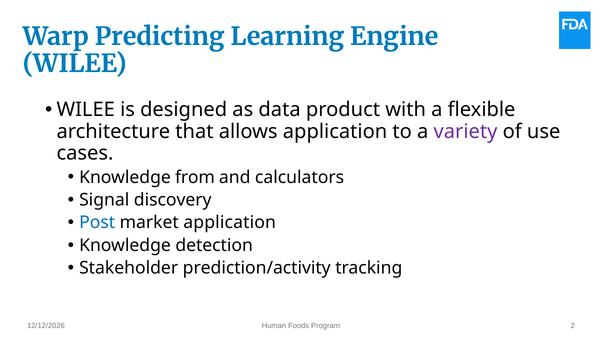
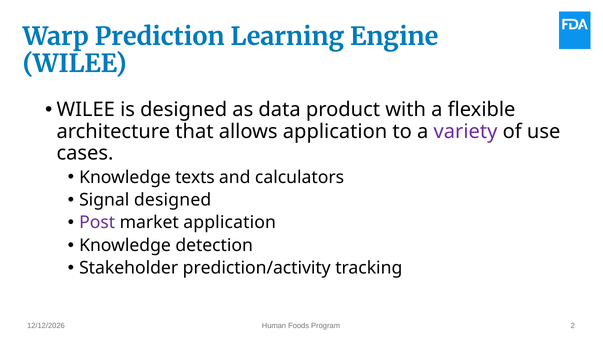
Predicting: Predicting -> Prediction (160, 37)
from: from -> texts (195, 177)
Signal discovery: discovery -> designed (173, 200)
Post colour: blue -> purple (97, 223)
